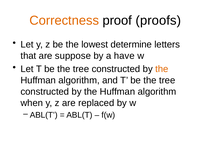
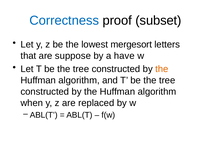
Correctness colour: orange -> blue (64, 20)
proofs: proofs -> subset (158, 20)
determine: determine -> mergesort (131, 44)
